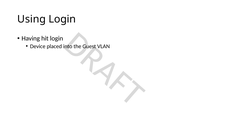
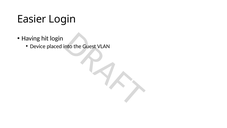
Using: Using -> Easier (32, 19)
